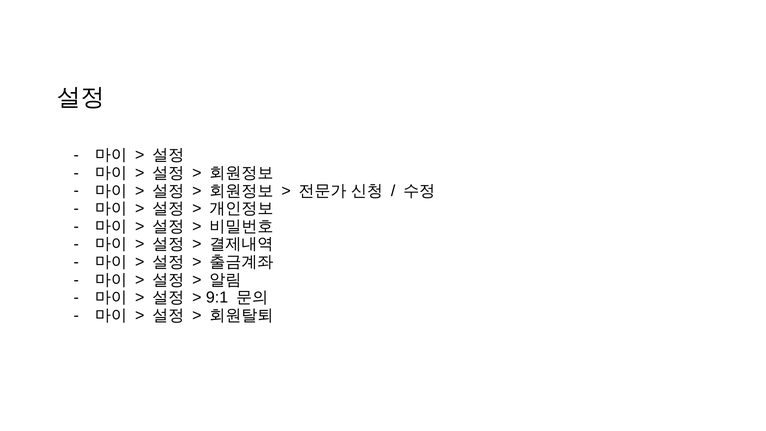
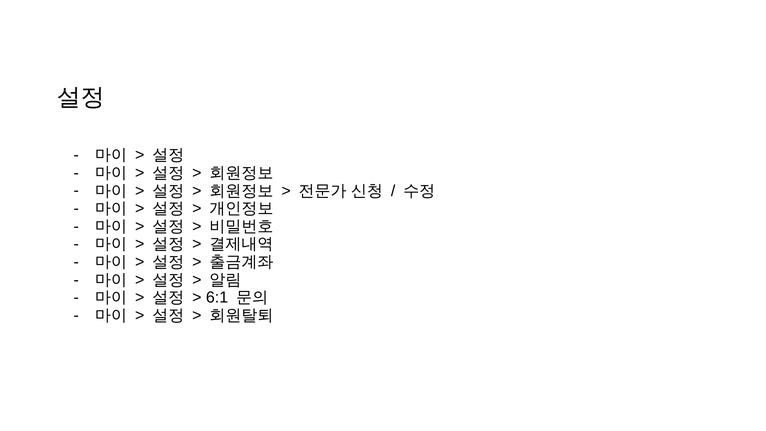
9:1: 9:1 -> 6:1 (217, 298)
